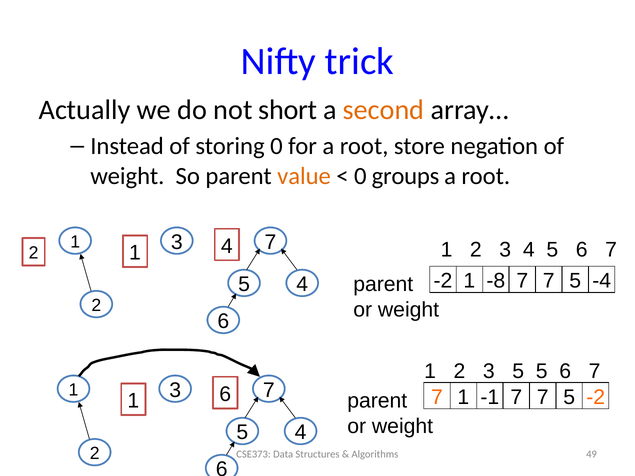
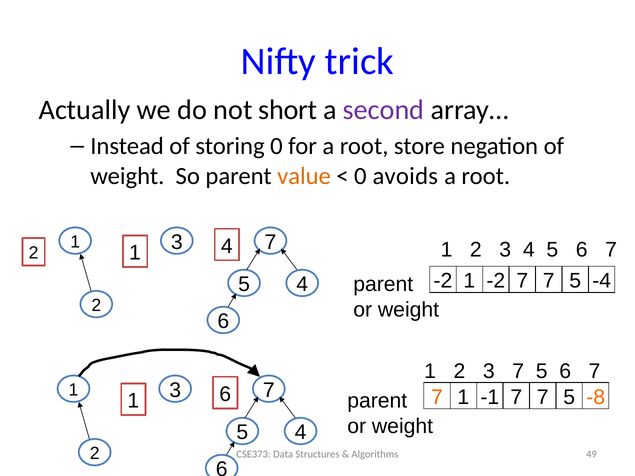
second colour: orange -> purple (384, 110)
groups: groups -> avoids (405, 176)
-2 1 -8: -8 -> -2 (496, 281)
3 5: 5 -> 7 (518, 371)
5 -2: -2 -> -8 (596, 397)
